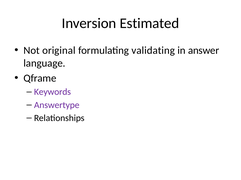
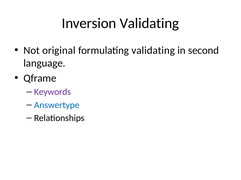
Inversion Estimated: Estimated -> Validating (149, 23)
answer: answer -> second (204, 51)
Answertype colour: purple -> blue (57, 105)
